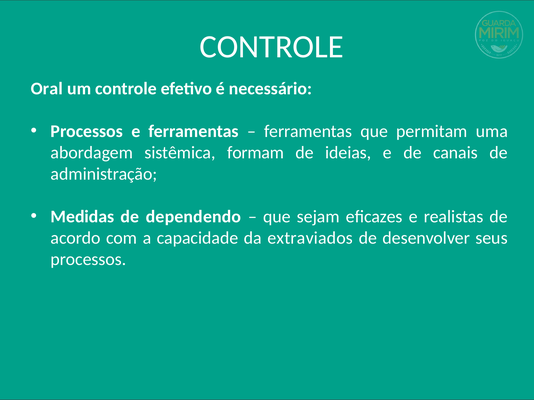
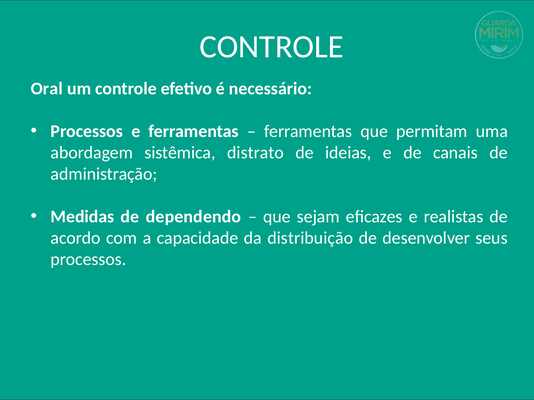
formam: formam -> distrato (256, 153)
extraviados: extraviados -> distribuição (310, 238)
